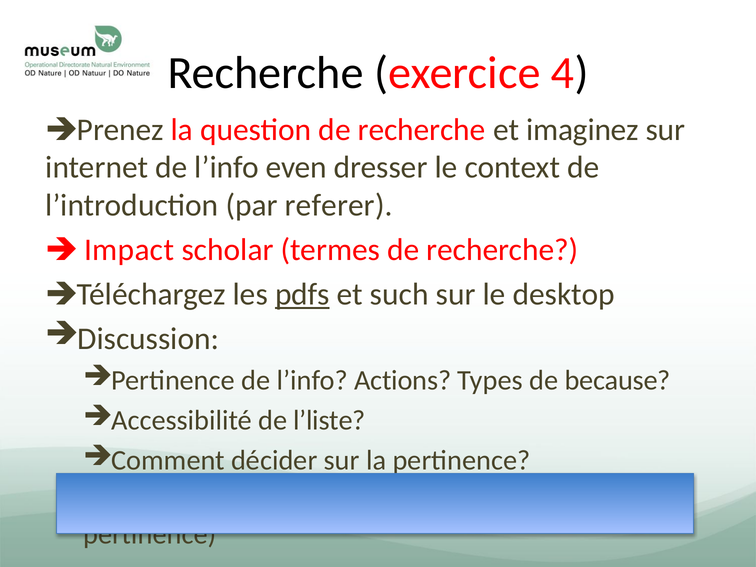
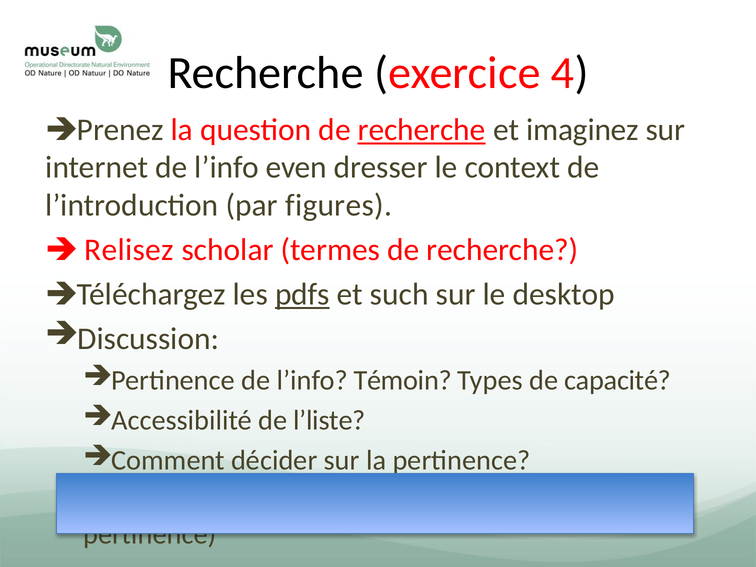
recherche underline: none -> present (422, 130)
referer: referer -> figures (339, 205)
Impact: Impact -> Relisez (129, 250)
Actions: Actions -> Témoin (403, 381)
because: because -> capacité (618, 381)
